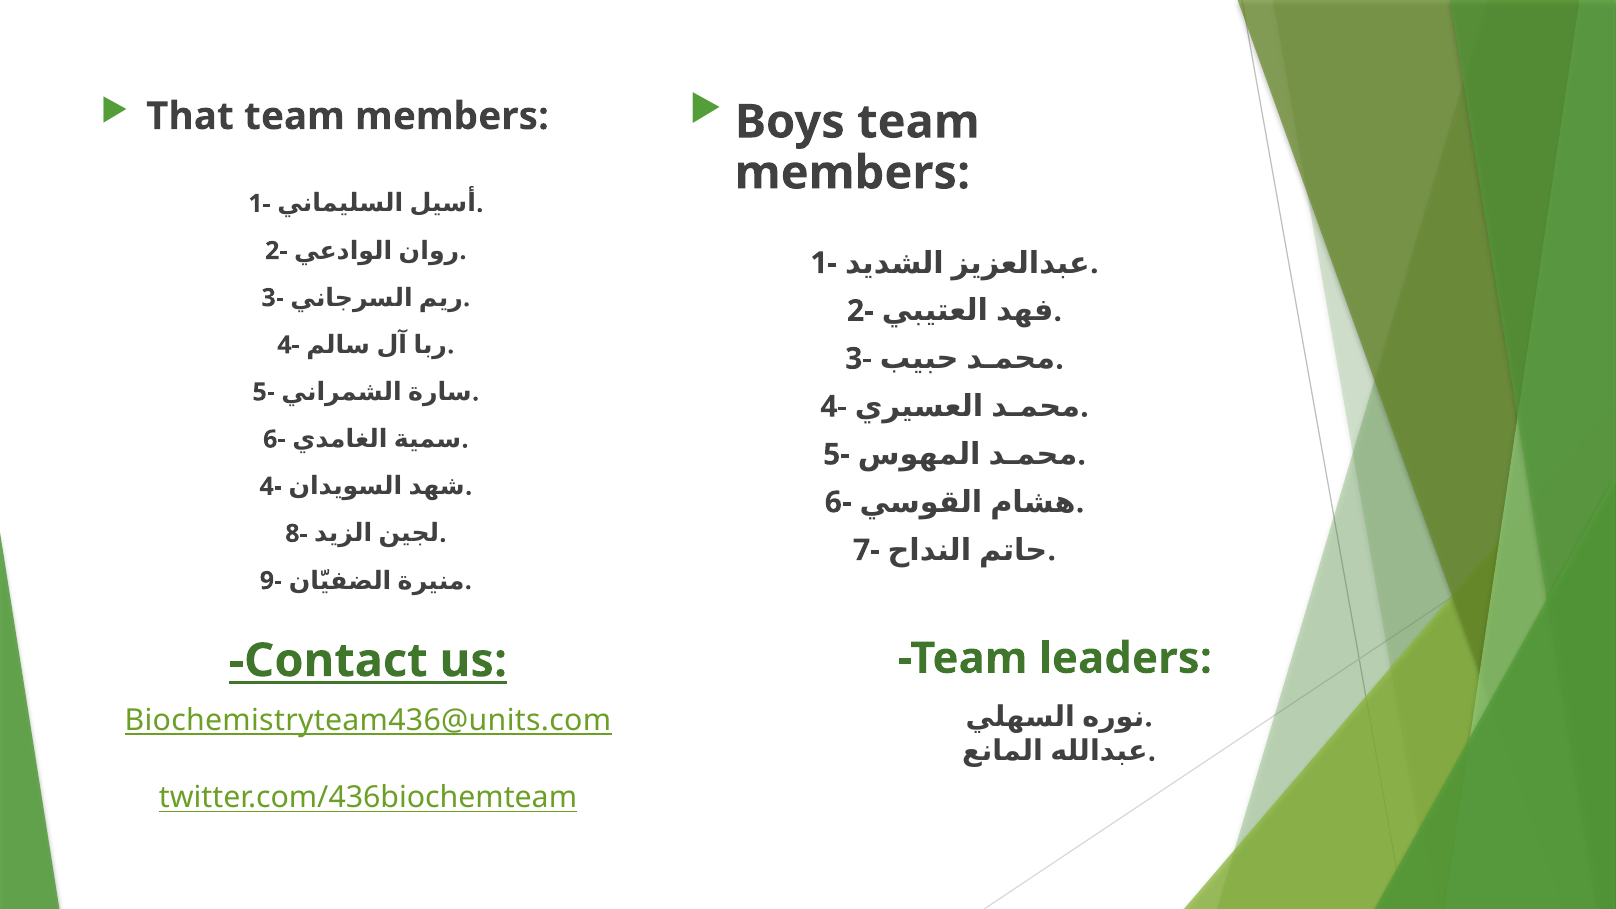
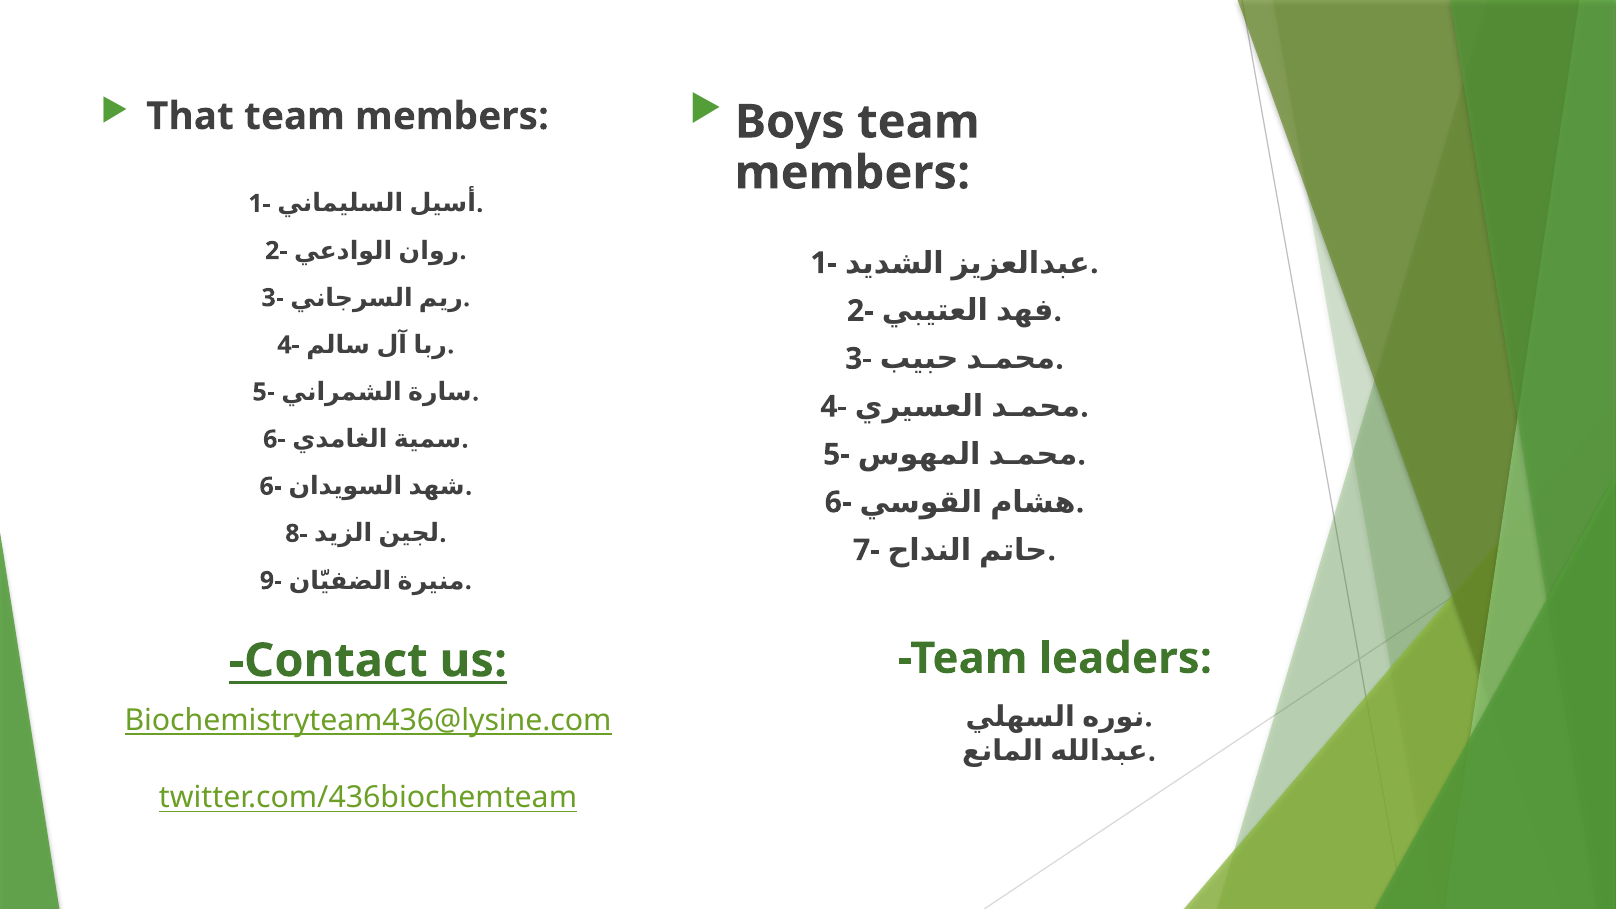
4-: 4- -> 6- (271, 486)
Biochemistryteam436@units.com: Biochemistryteam436@units.com -> Biochemistryteam436@lysine.com (368, 720)
